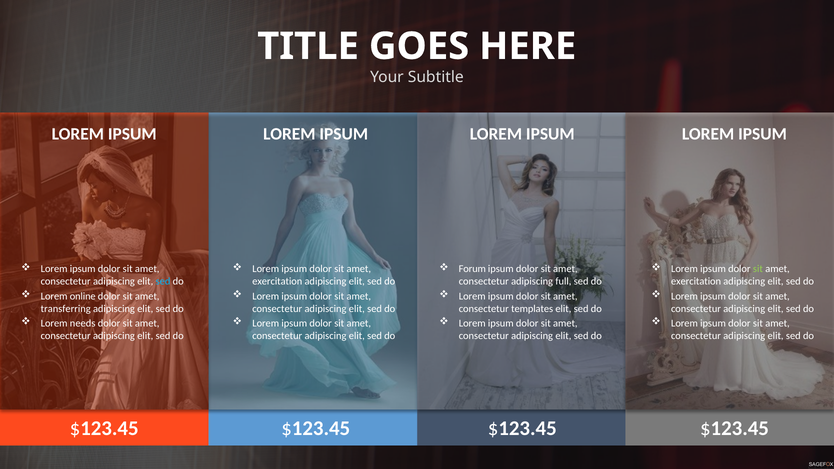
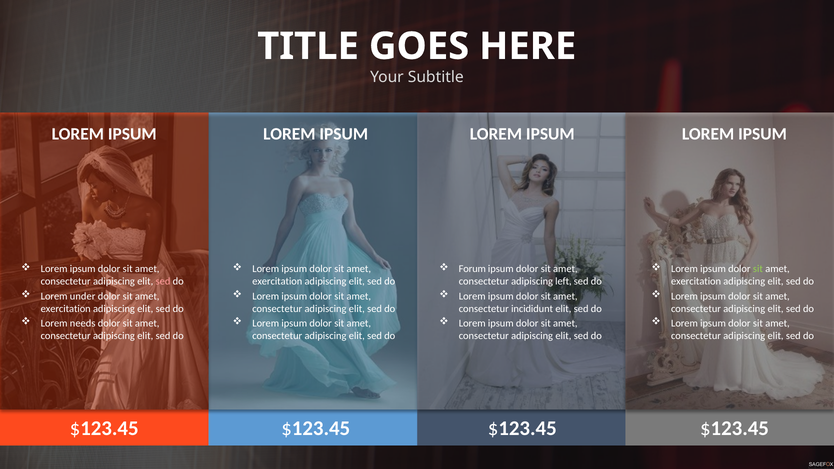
sed colour: light blue -> pink (163, 282)
full: full -> left (563, 282)
online: online -> under (83, 296)
transferring: transferring -> exercitation (66, 309)
templates: templates -> incididunt (532, 309)
